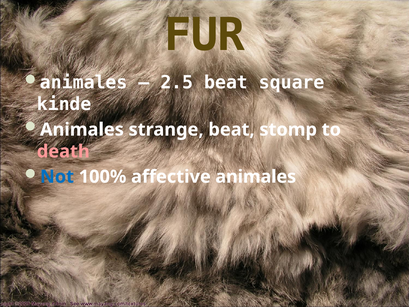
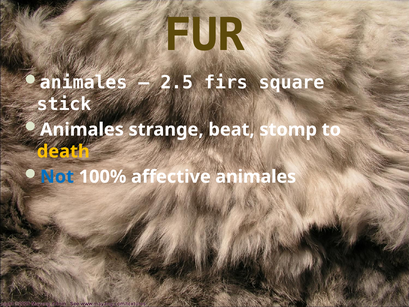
2.5 beat: beat -> firs (226, 82)
kinde: kinde -> stick (64, 104)
death colour: pink -> yellow (63, 151)
